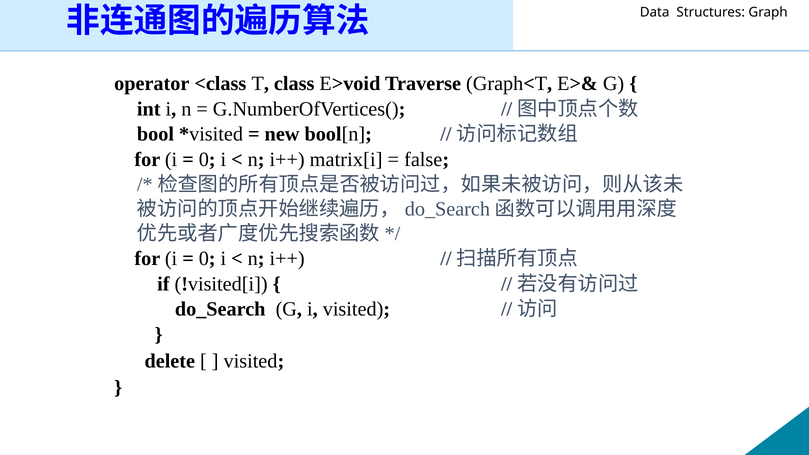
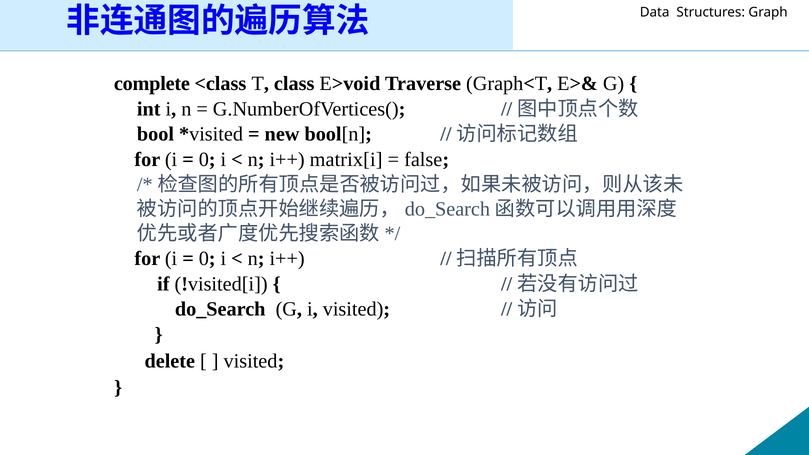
operator: operator -> complete (152, 84)
